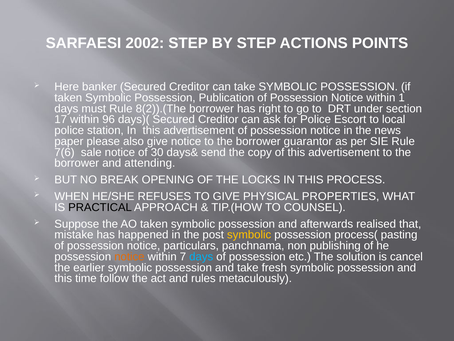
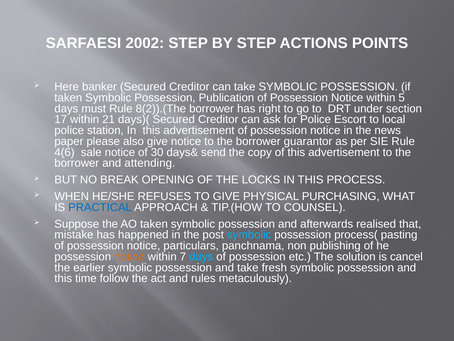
1: 1 -> 5 (402, 98)
96: 96 -> 21 (109, 119)
7(6: 7(6 -> 4(6 (64, 152)
PROPERTIES: PROPERTIES -> PURCHASING (341, 196)
PRACTICAL colour: black -> blue (100, 207)
symbolic colour: yellow -> light blue (249, 235)
